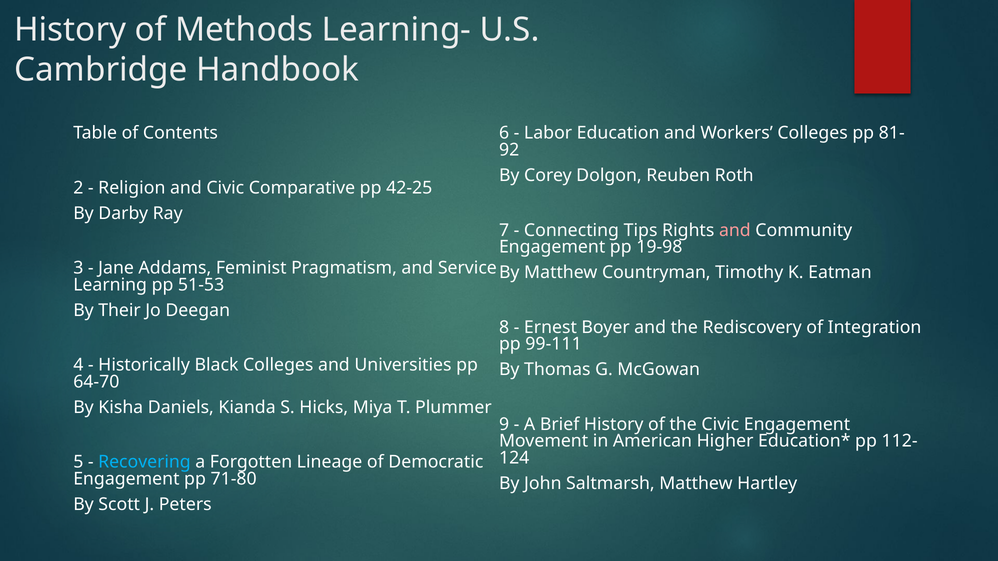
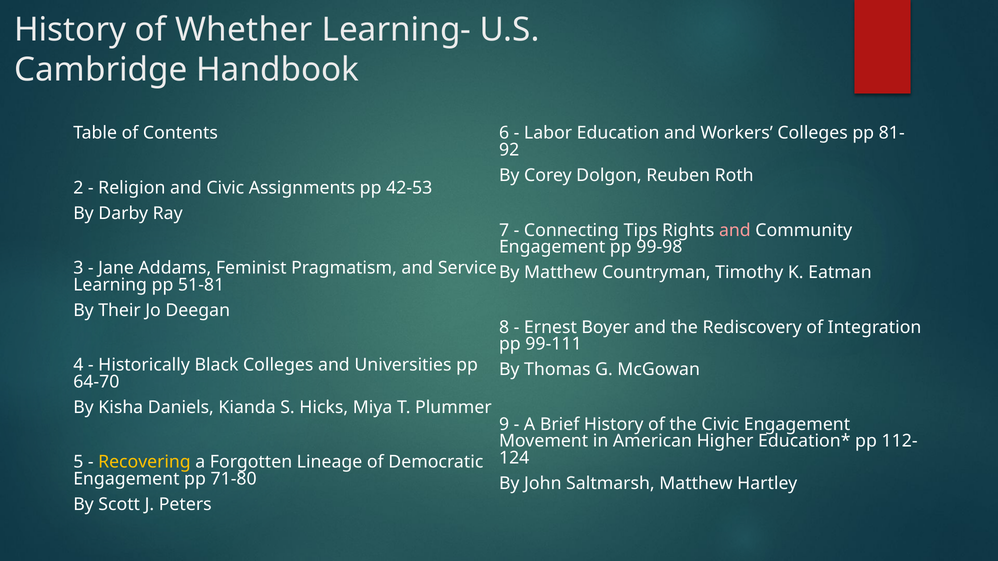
Methods: Methods -> Whether (244, 30)
Comparative: Comparative -> Assignments (302, 188)
42-25: 42-25 -> 42-53 (409, 188)
19-98: 19-98 -> 99-98 (659, 247)
51-53: 51-53 -> 51-81 (201, 285)
Recovering colour: light blue -> yellow (144, 462)
